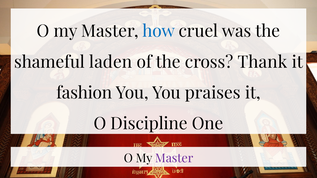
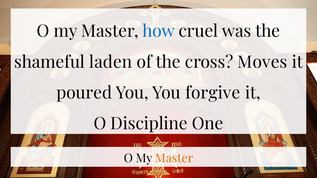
Thank: Thank -> Moves (262, 62)
fashion: fashion -> poured (84, 93)
praises: praises -> forgive (213, 93)
Master colour: purple -> orange (174, 159)
